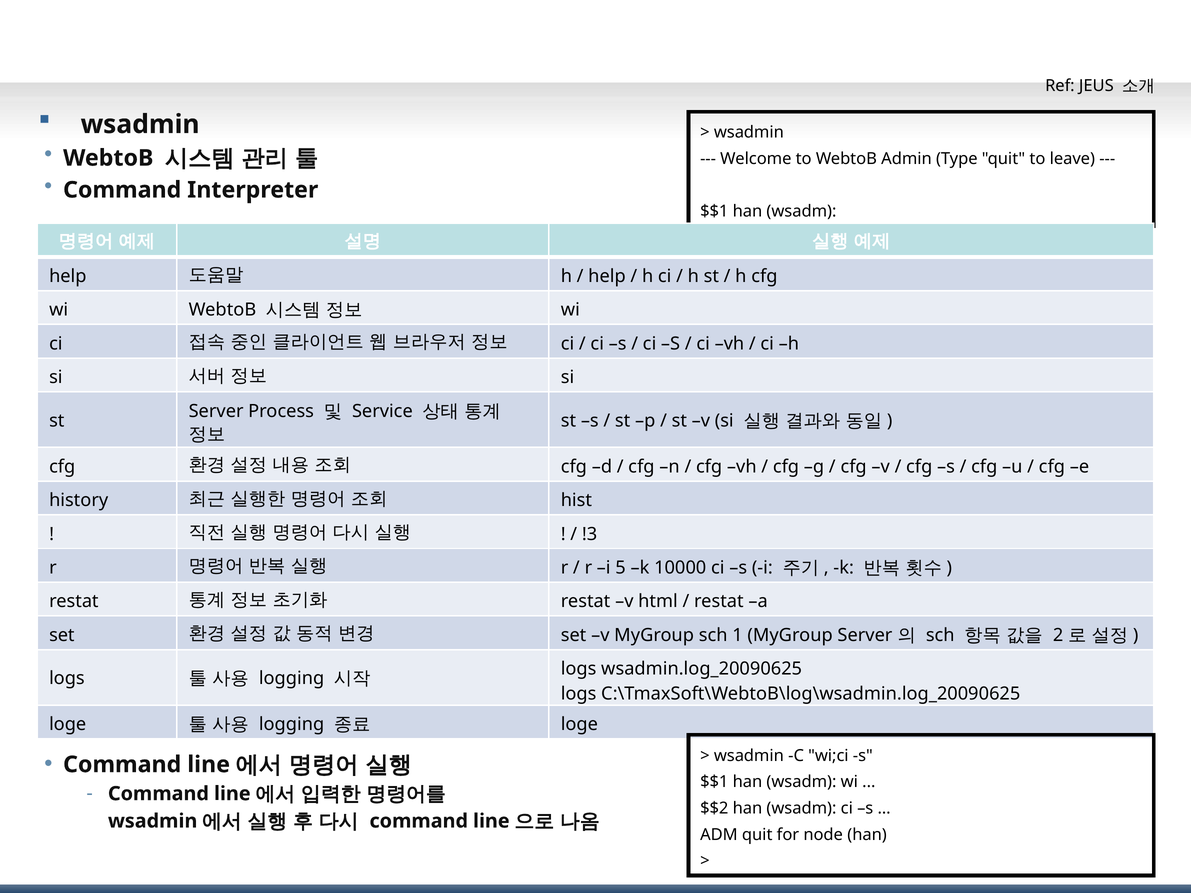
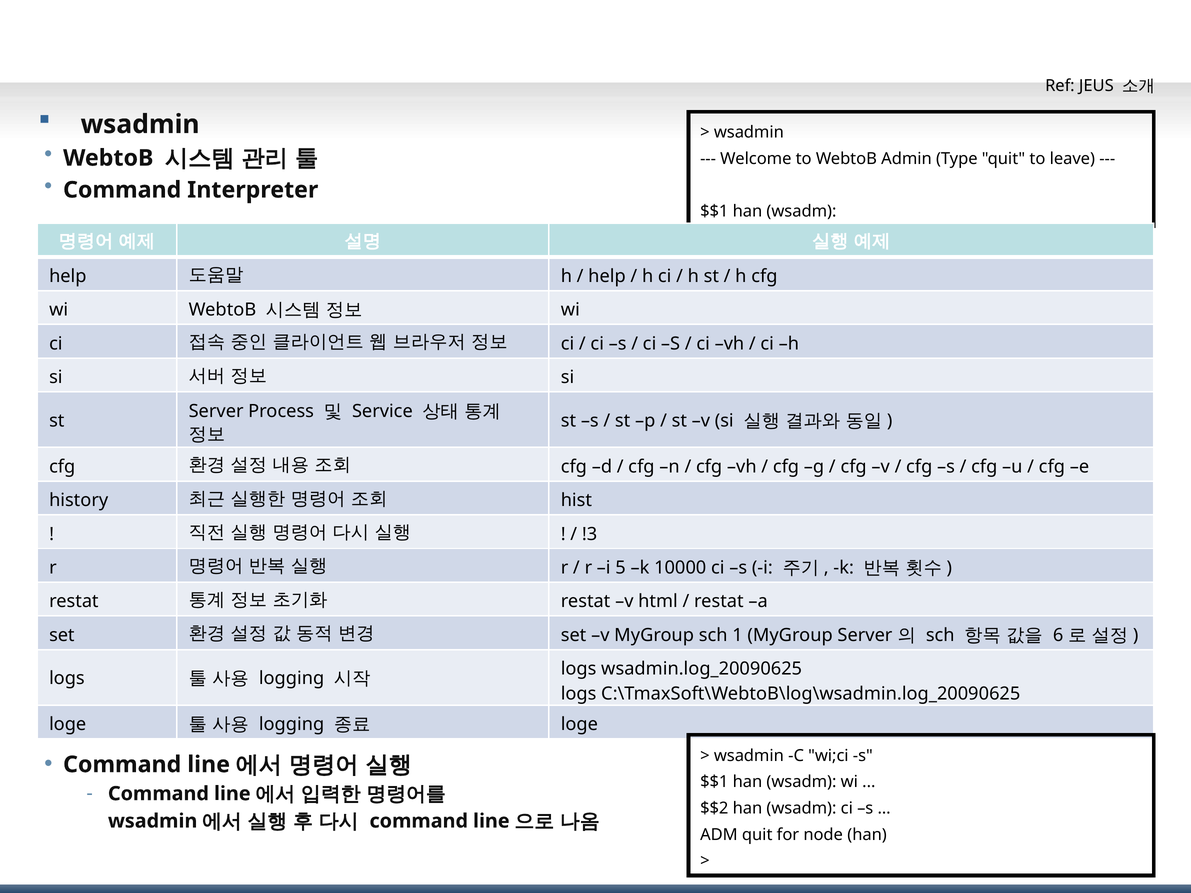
2: 2 -> 6 (1058, 635)
